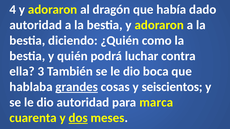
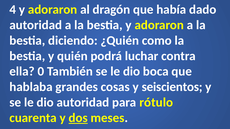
3: 3 -> 0 (41, 72)
grandes underline: present -> none (77, 87)
marca: marca -> rótulo (156, 103)
